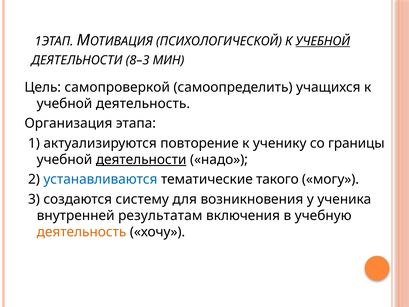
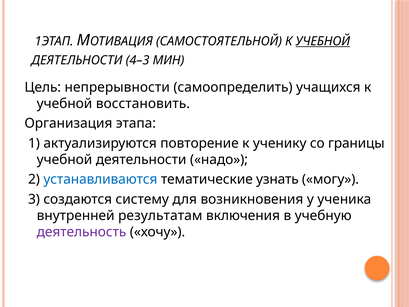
ПСИХОЛОГИЧЕСКОЙ: ПСИХОЛОГИЧЕСКОЙ -> САМОСТОЯТЕЛЬНОЙ (219, 41)
8–3: 8–3 -> 4–3 (138, 60)
самопроверкой: самопроверкой -> непрерывности (117, 87)
учебной деятельность: деятельность -> восстановить (143, 104)
деятельности underline: present -> none (141, 159)
такого: такого -> узнать (277, 179)
деятельность colour: orange -> purple (82, 232)
